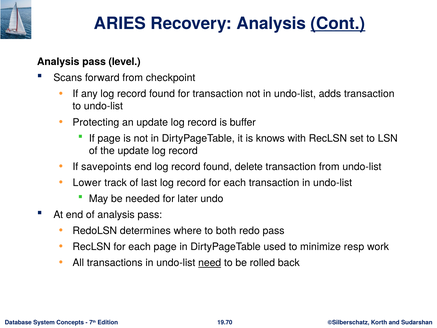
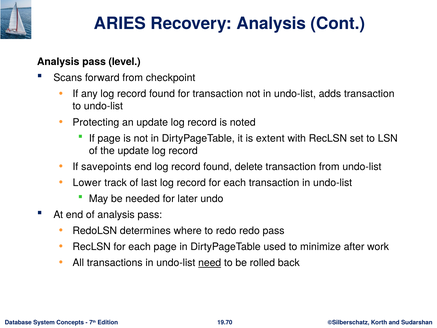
Cont underline: present -> none (338, 24)
buffer: buffer -> noted (243, 122)
knows: knows -> extent (270, 138)
to both: both -> redo (226, 231)
resp: resp -> after (354, 247)
